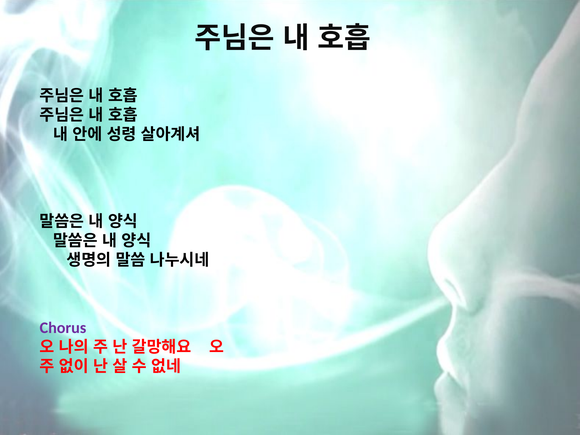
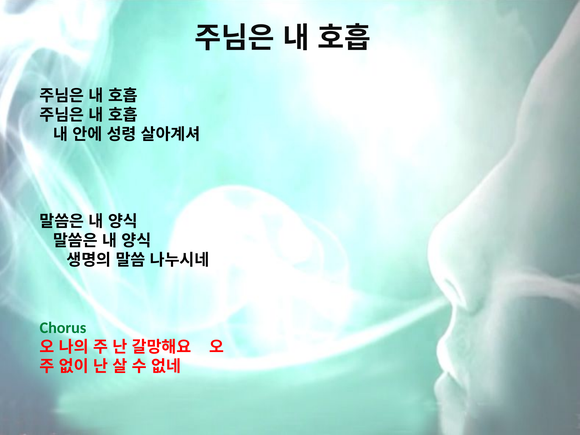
Chorus colour: purple -> green (63, 328)
